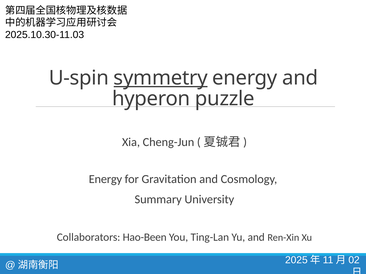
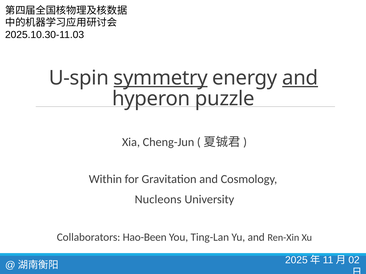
and underline: none -> present (300, 78)
Energy: Energy -> Within (105, 180)
Summary: Summary -> Nucleons (158, 200)
